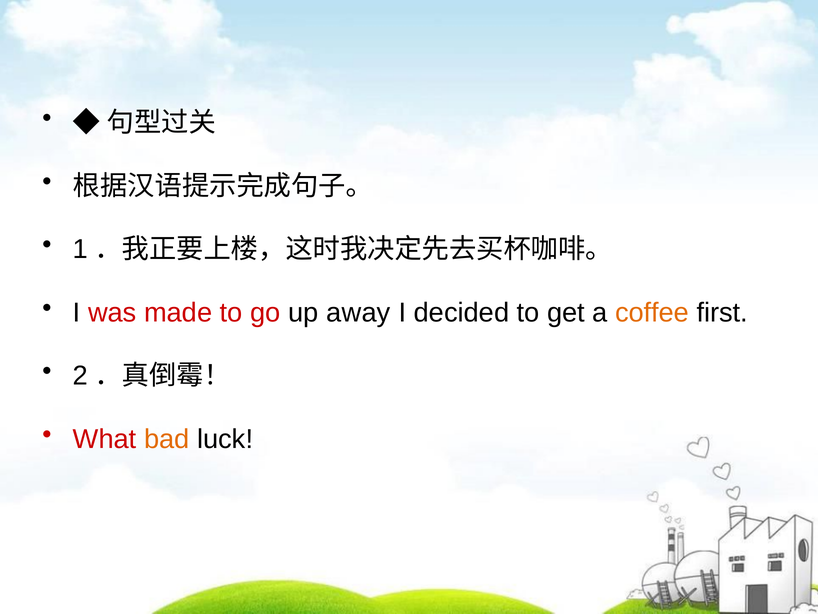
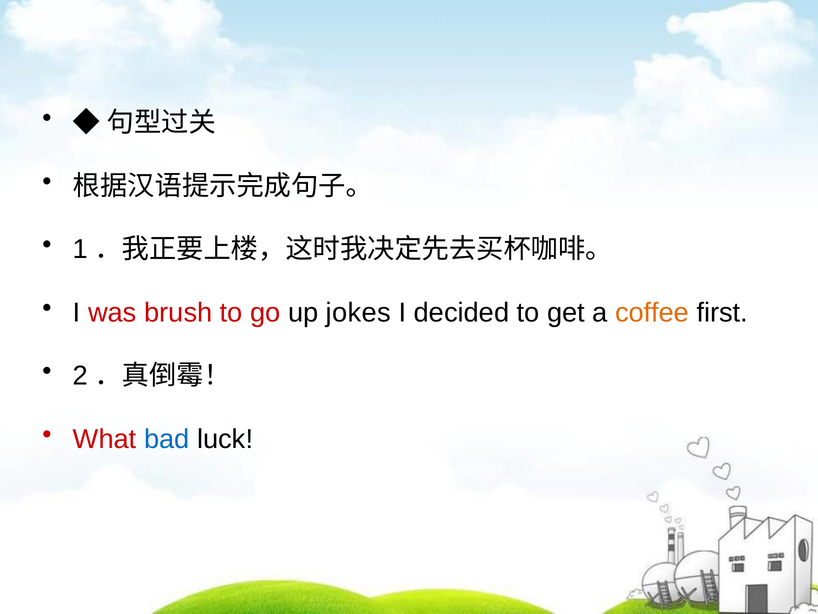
made: made -> brush (178, 312)
away: away -> jokes (358, 312)
bad colour: orange -> blue (167, 439)
